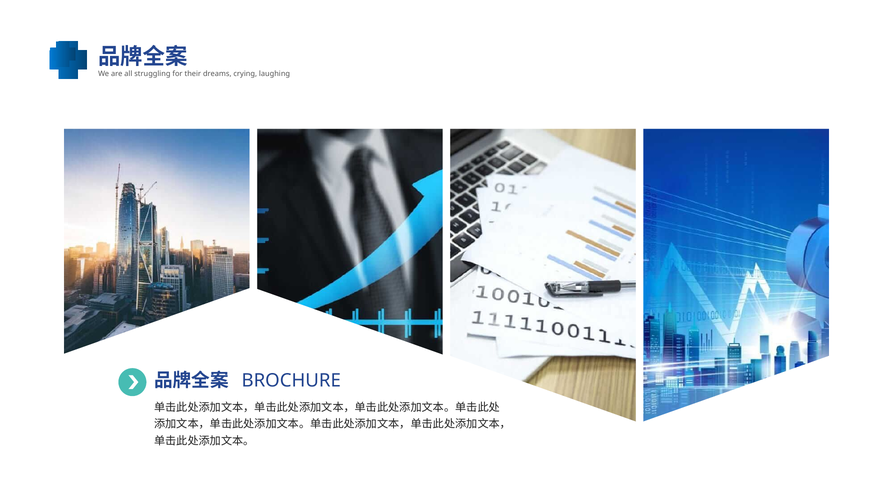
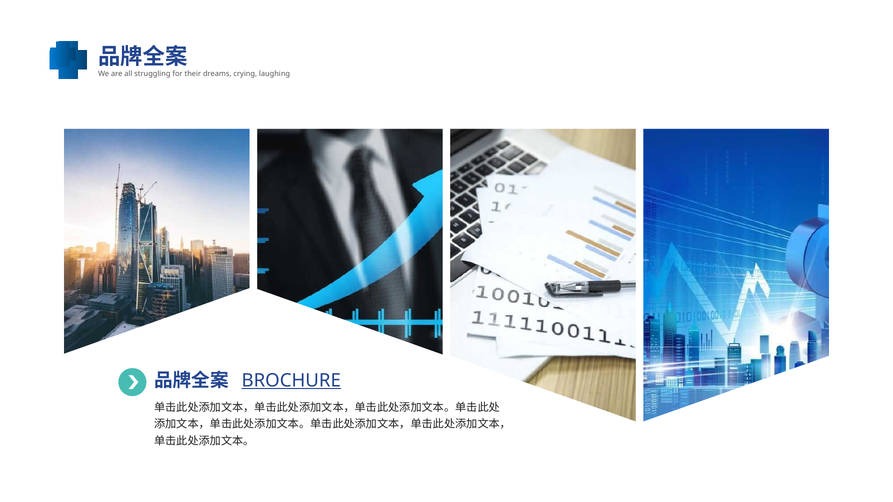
BROCHURE underline: none -> present (291, 381)
